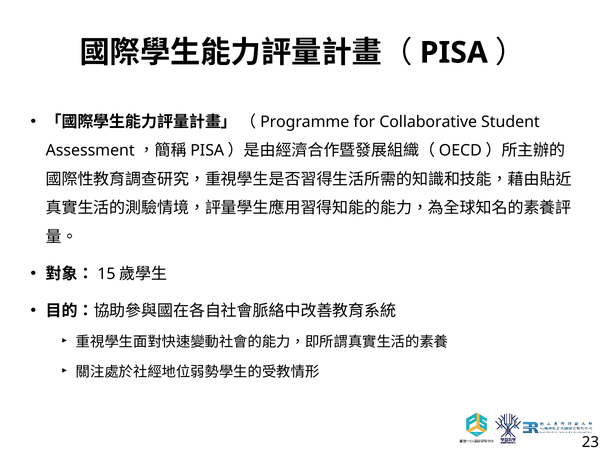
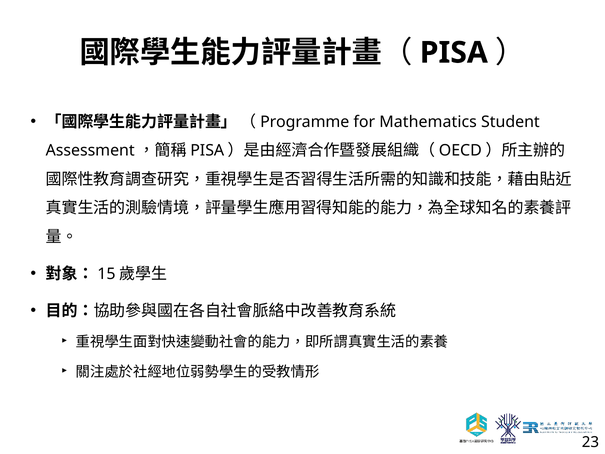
Collaborative: Collaborative -> Mathematics (428, 122)
